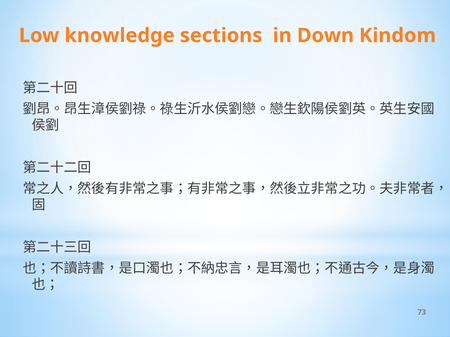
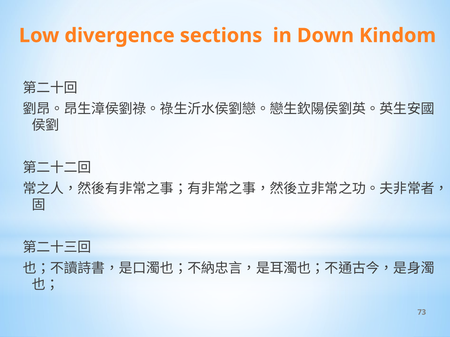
knowledge: knowledge -> divergence (120, 36)
